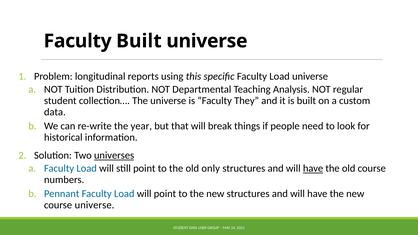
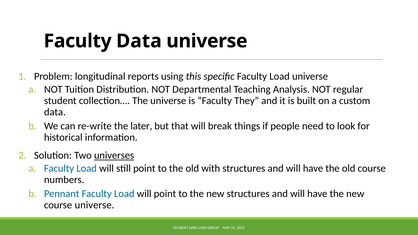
Faculty Built: Built -> Data (139, 41)
year: year -> later (141, 126)
only: only -> with (211, 169)
have underline: present -> none (313, 169)
